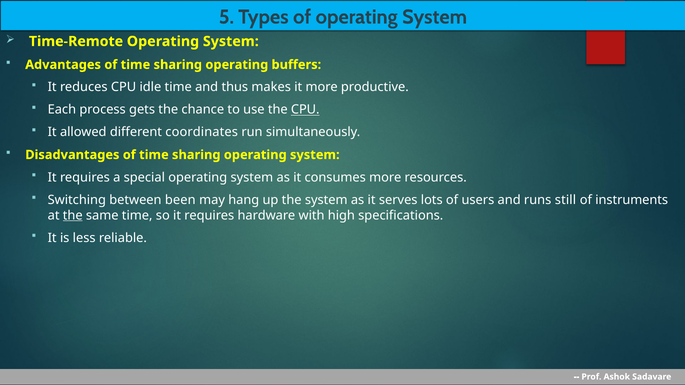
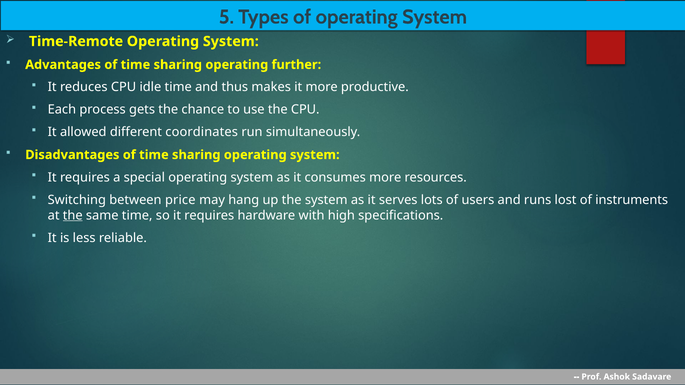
buffers: buffers -> further (296, 65)
CPU underline: present -> none (305, 110)
been: been -> price (180, 200)
still: still -> lost (566, 200)
